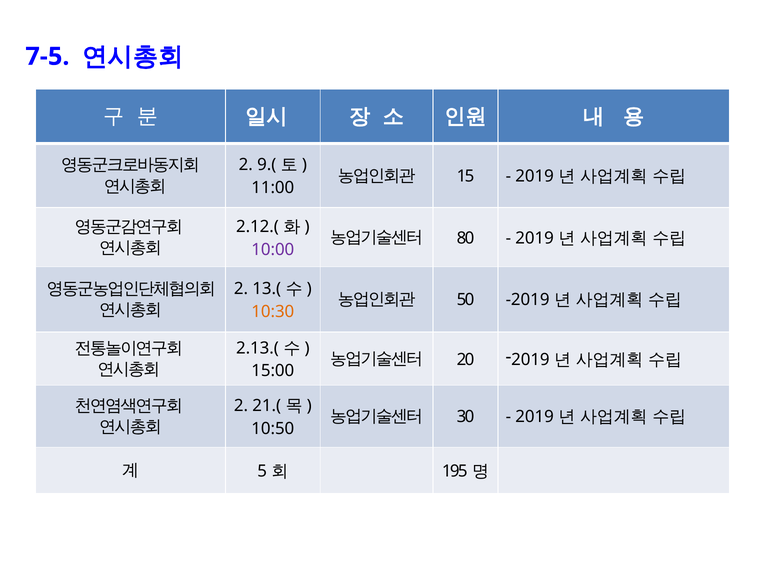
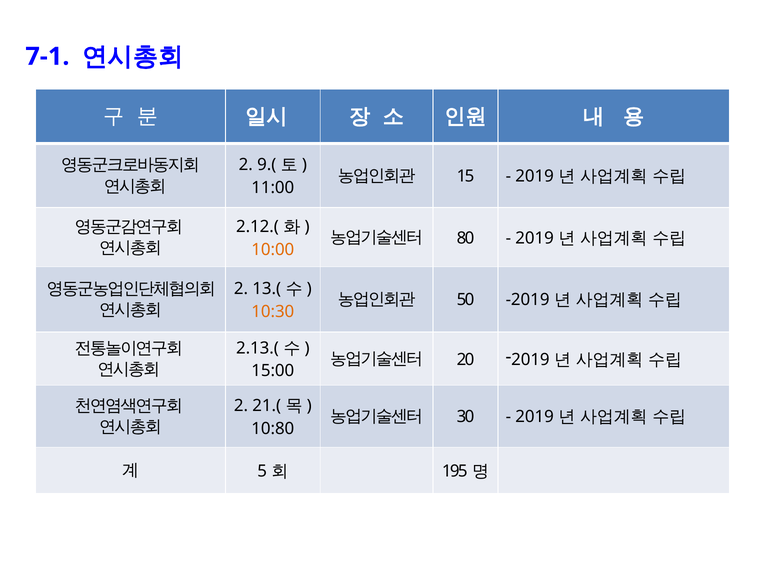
7-5: 7-5 -> 7-1 (47, 56)
10:00 colour: purple -> orange (273, 250)
10:50: 10:50 -> 10:80 (273, 429)
